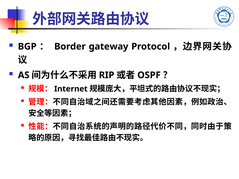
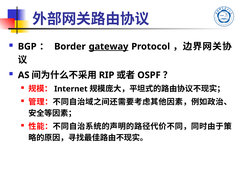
gateway underline: none -> present (109, 47)
